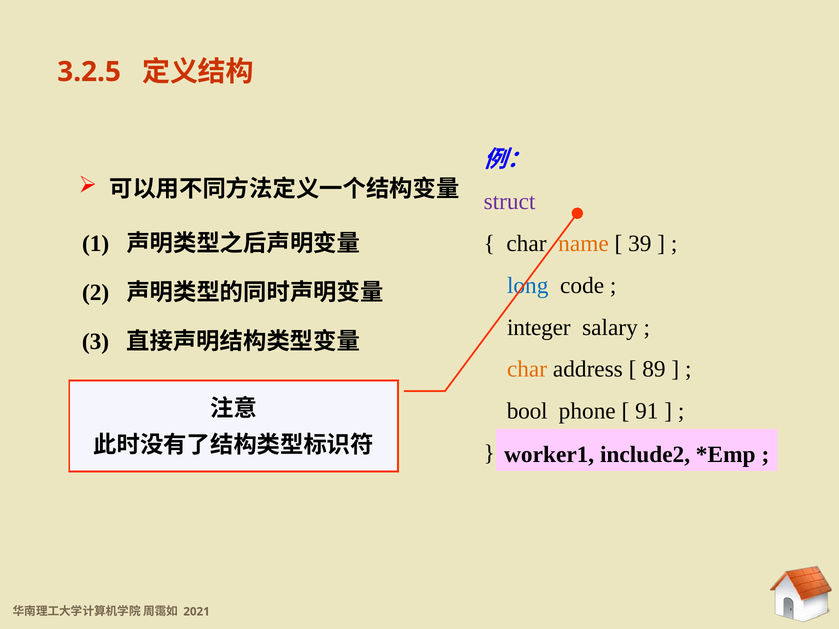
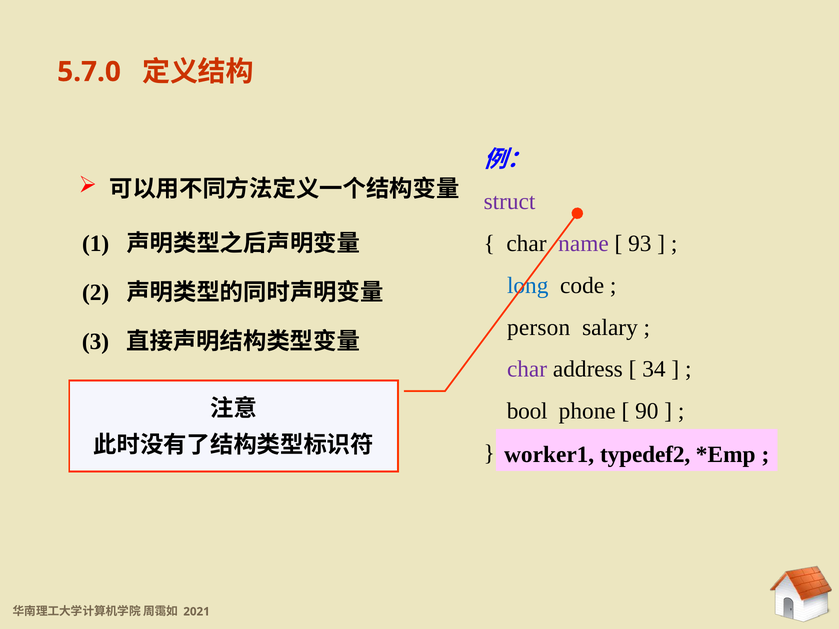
3.2.5: 3.2.5 -> 5.7.0 (89, 72)
name colour: orange -> purple (583, 244)
39: 39 -> 93 (640, 244)
integer: integer -> person (539, 327)
char colour: orange -> purple (527, 369)
89: 89 -> 34 (654, 369)
91: 91 -> 90 (647, 411)
include2: include2 -> typedef2 (645, 455)
